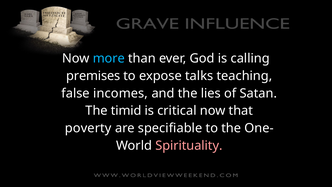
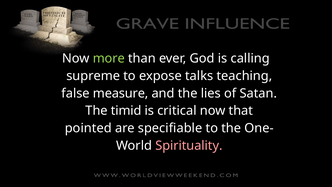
more colour: light blue -> light green (109, 58)
premises: premises -> supreme (93, 76)
incomes: incomes -> measure (121, 93)
poverty: poverty -> pointed (88, 128)
